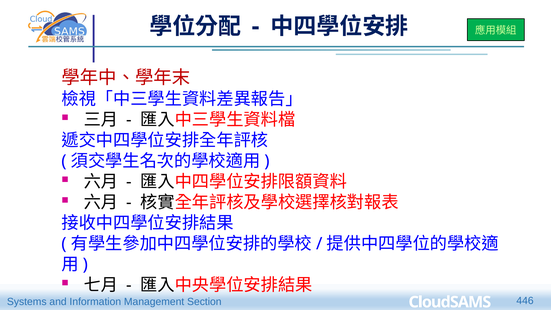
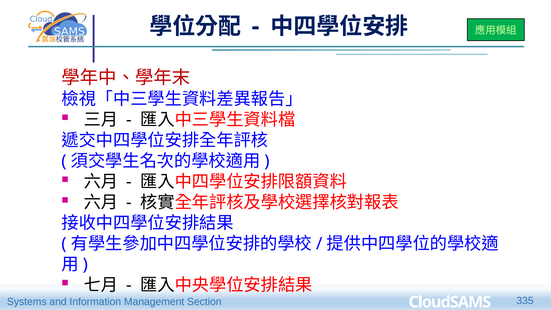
446: 446 -> 335 (525, 301)
